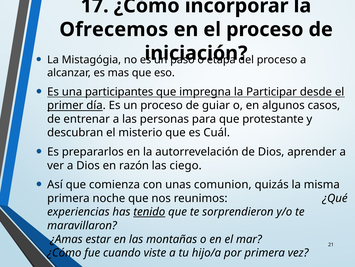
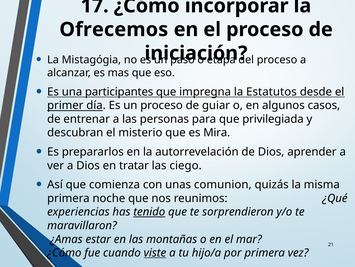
Participar: Participar -> Estatutos (271, 92)
protestante: protestante -> privilegiada (273, 119)
Cuál: Cuál -> Mira (217, 132)
razón: razón -> tratar (134, 165)
viste underline: none -> present (155, 252)
